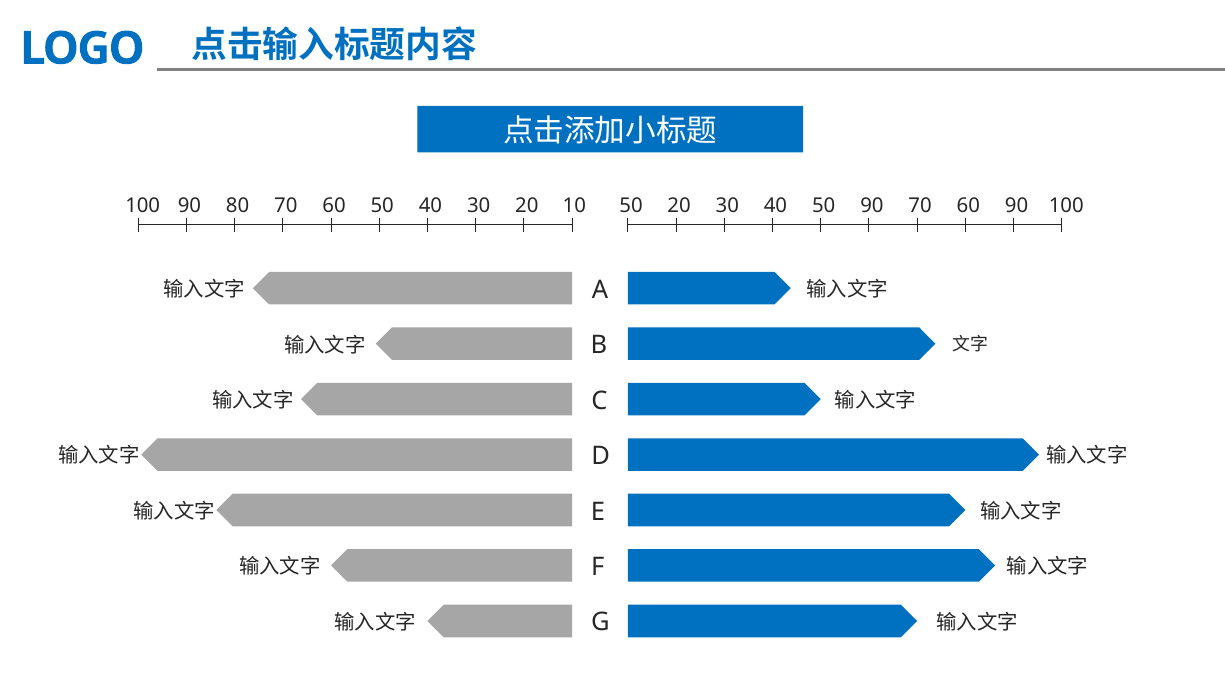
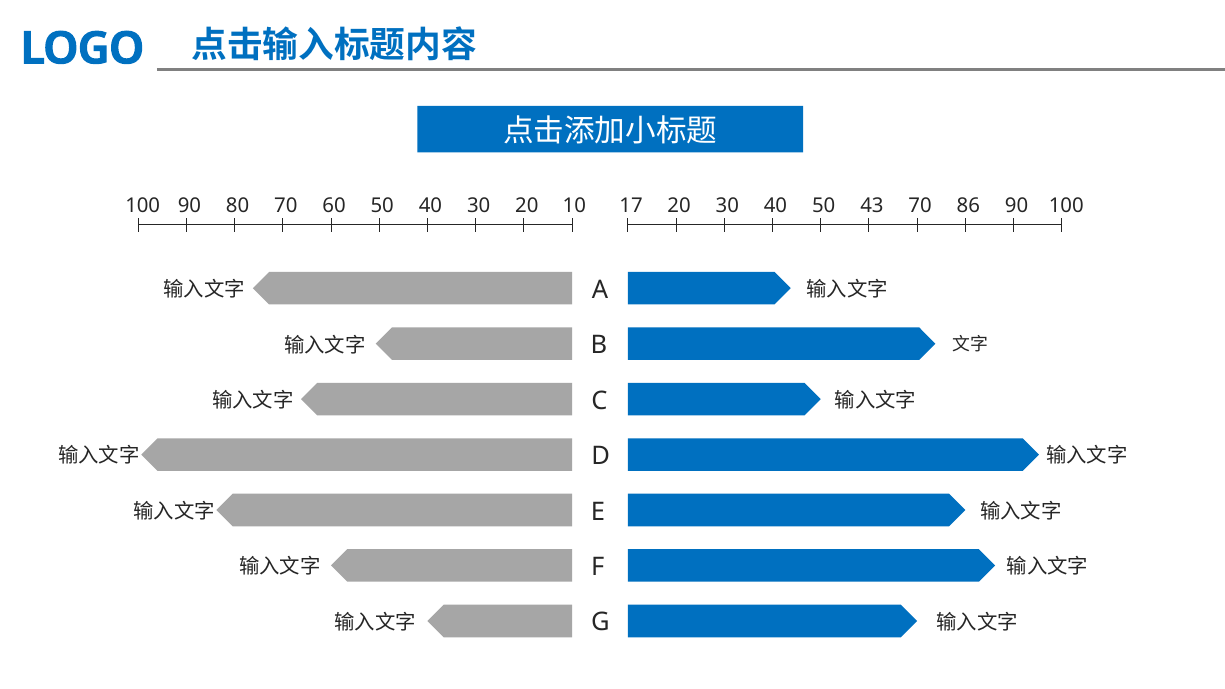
100 50: 50 -> 17 (631, 206)
50 90: 90 -> 43 (872, 206)
70 60: 60 -> 86 (968, 206)
